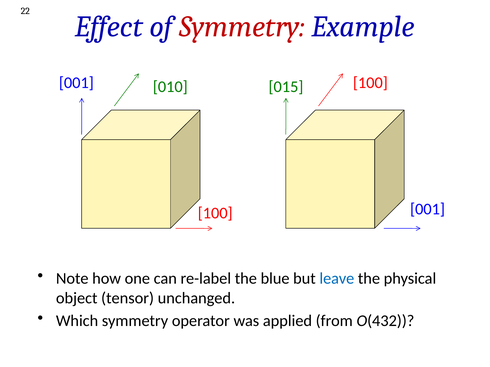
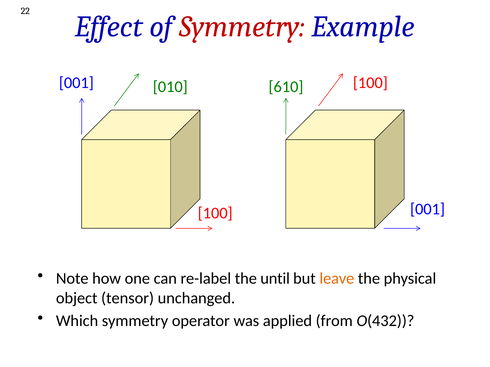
015: 015 -> 610 (286, 87)
blue: blue -> until (275, 279)
leave colour: blue -> orange (337, 279)
